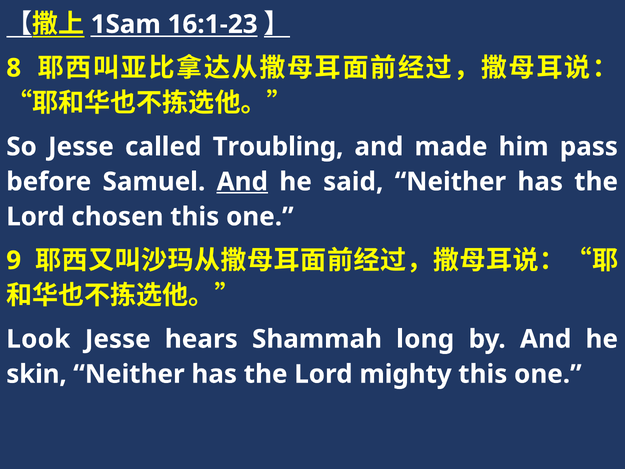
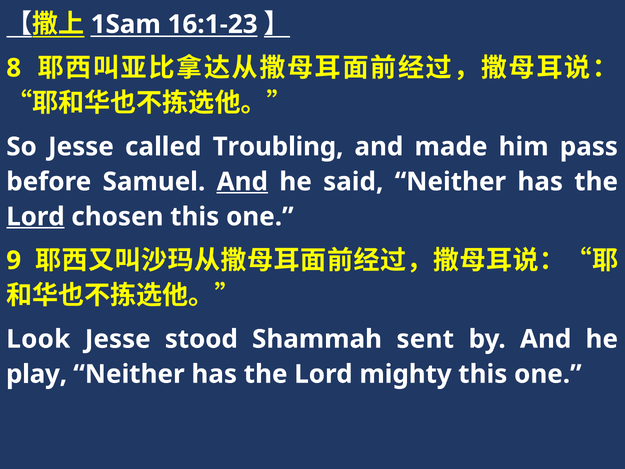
Lord underline: none -> present (35, 217)
hears: hears -> stood (201, 339)
long: long -> sent (425, 339)
skin: skin -> play (37, 374)
